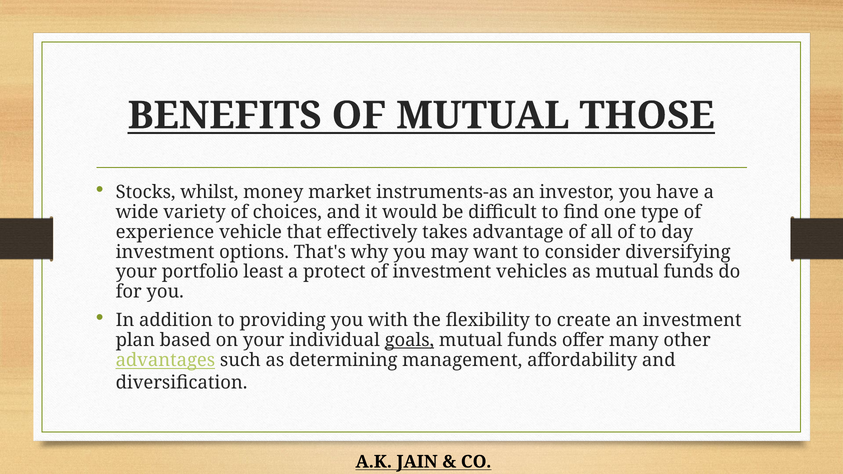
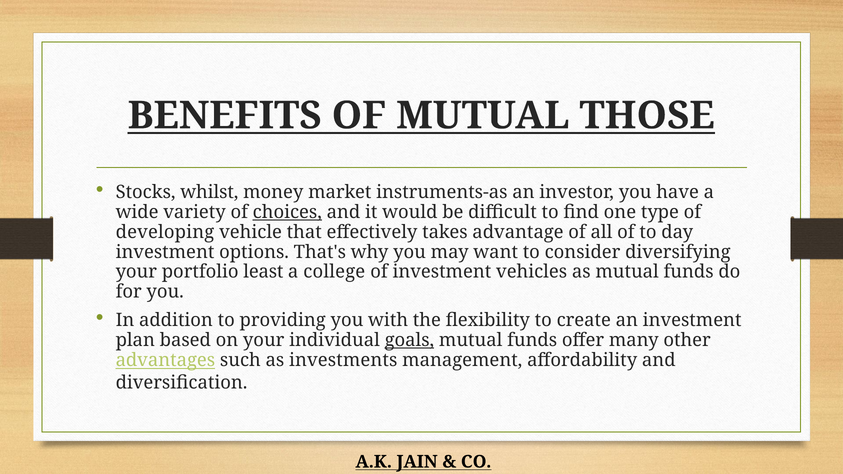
choices underline: none -> present (287, 212)
experience: experience -> developing (165, 232)
protect: protect -> college (334, 272)
determining: determining -> investments (343, 360)
